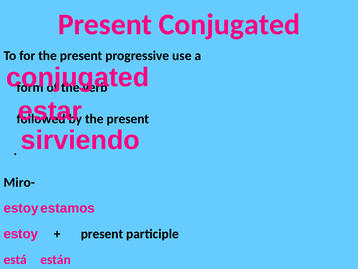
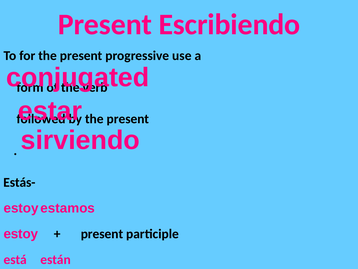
Present Conjugated: Conjugated -> Escribiendo (229, 24)
Miro-: Miro- -> Estás- (19, 182)
